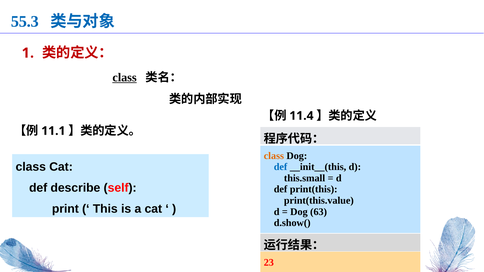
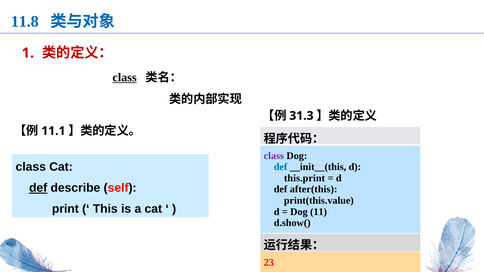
55.3: 55.3 -> 11.8 (25, 22)
11.4: 11.4 -> 31.3 (301, 116)
class colour: orange -> purple (274, 156)
this.small: this.small -> this.print (305, 178)
def underline: none -> present (38, 188)
print(this: print(this -> after(this (314, 189)
63: 63 -> 11 (319, 212)
